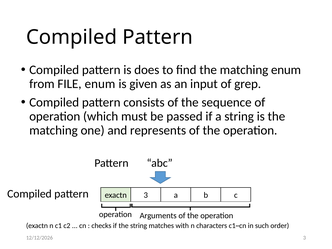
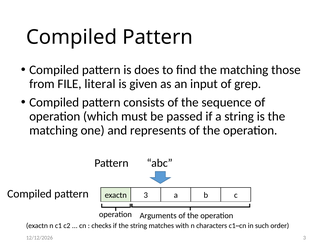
matching enum: enum -> those (286, 70)
FILE enum: enum -> literal (100, 84)
